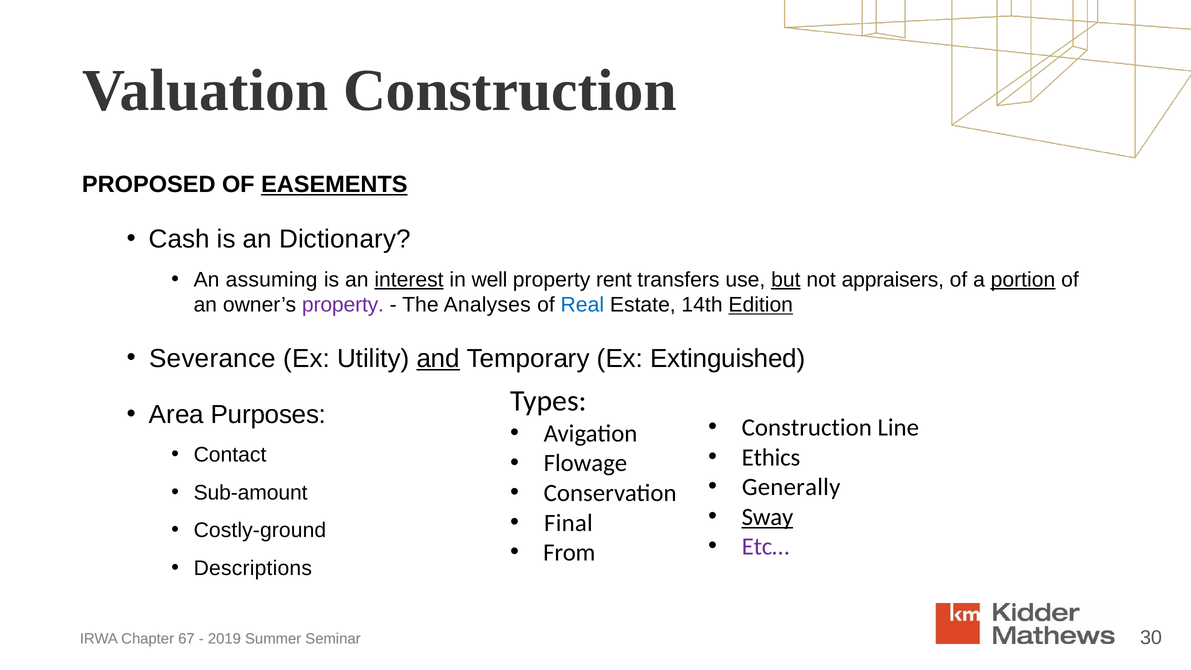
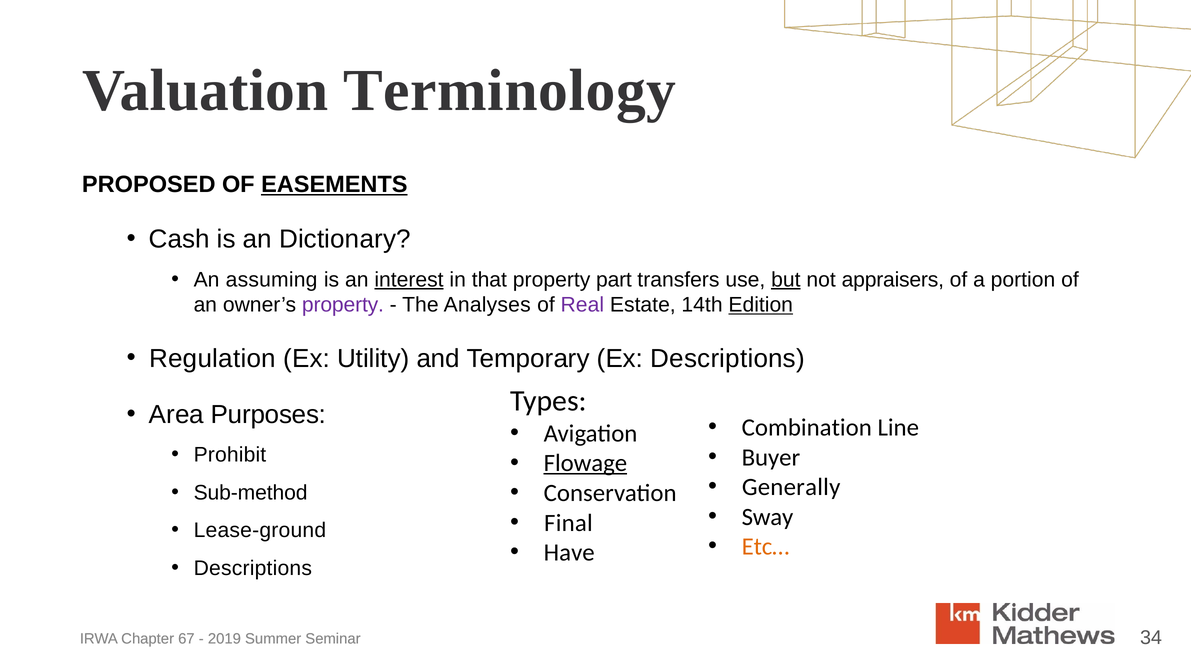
Valuation Construction: Construction -> Terminology (510, 90)
well: well -> that (489, 280)
rent: rent -> part (614, 280)
portion underline: present -> none (1023, 280)
Real colour: blue -> purple (582, 305)
Severance: Severance -> Regulation (212, 358)
and underline: present -> none (438, 358)
Ex Extinguished: Extinguished -> Descriptions (728, 358)
Construction: Construction -> Combination (807, 427)
Contact: Contact -> Prohibit (230, 455)
Ethics: Ethics -> Buyer (771, 457)
Flowage underline: none -> present (585, 463)
Sub-amount: Sub-amount -> Sub-method (251, 493)
Sway underline: present -> none (767, 517)
Costly-ground: Costly-ground -> Lease-ground (260, 530)
Etc… colour: purple -> orange (766, 547)
From: From -> Have (569, 553)
30: 30 -> 34 (1151, 638)
